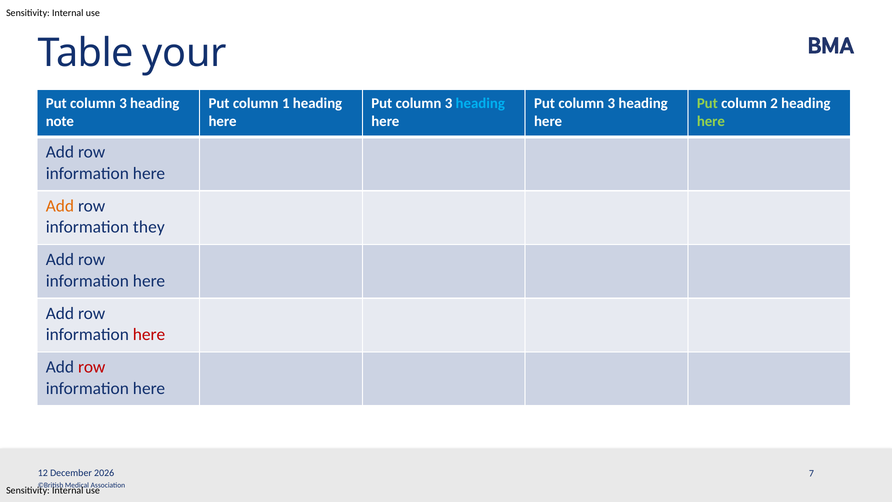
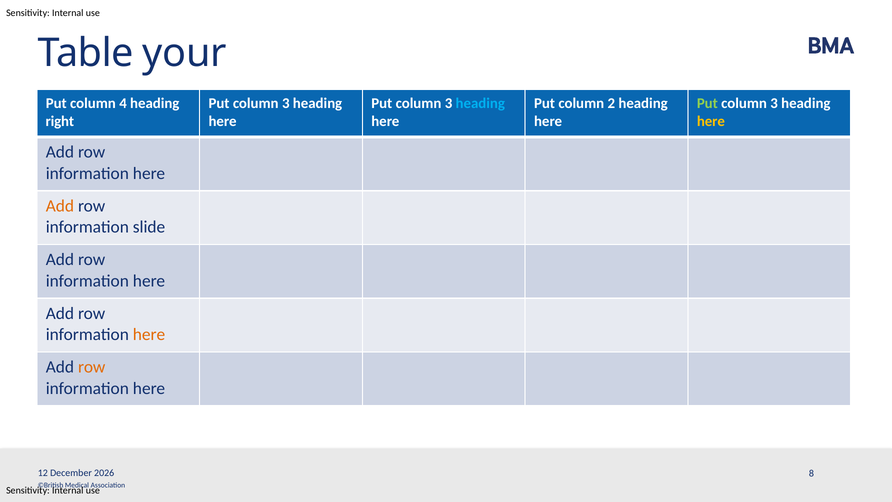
3: 3 -> 4 (123, 103)
1: 1 -> 3 (286, 103)
3: 3 -> 2 (611, 103)
2: 2 -> 3 (774, 103)
note: note -> right (60, 121)
here colour: light green -> yellow (711, 121)
they: they -> slide (149, 227)
here colour: red -> orange (149, 334)
row colour: red -> orange (92, 367)
7: 7 -> 8 (811, 473)
